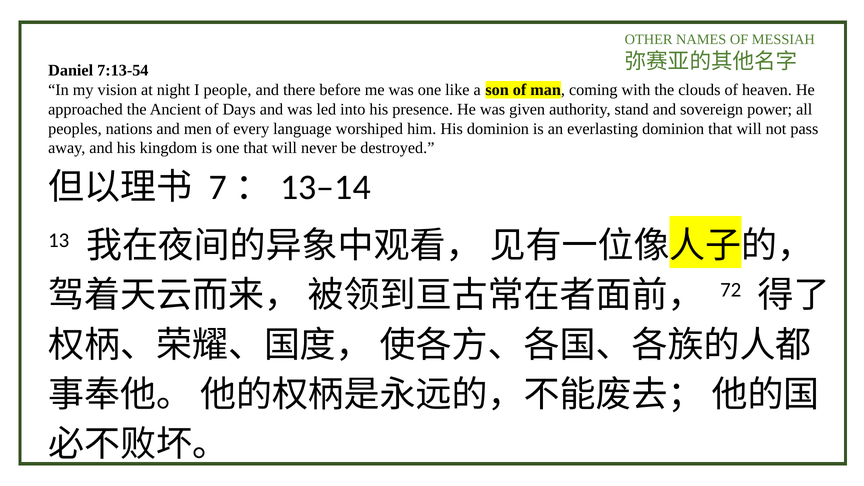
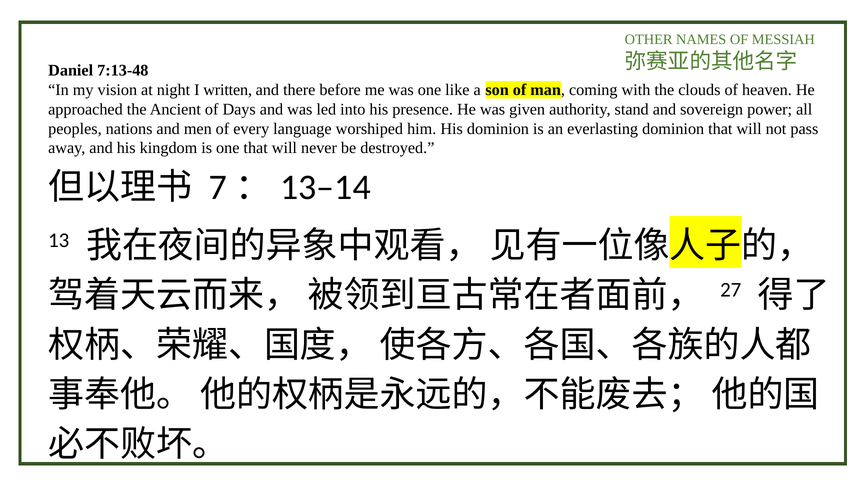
7:13-54: 7:13-54 -> 7:13-48 (123, 70)
people: people -> written (228, 90)
72: 72 -> 27 (731, 290)
